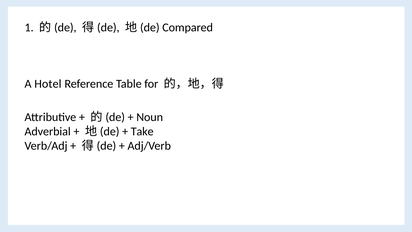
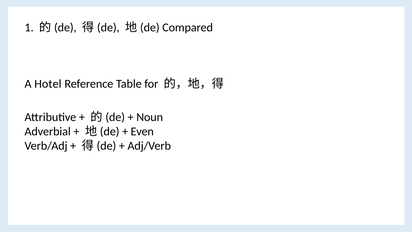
Take: Take -> Even (142, 131)
